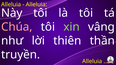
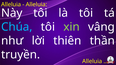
Chúa colour: pink -> light blue (17, 27)
